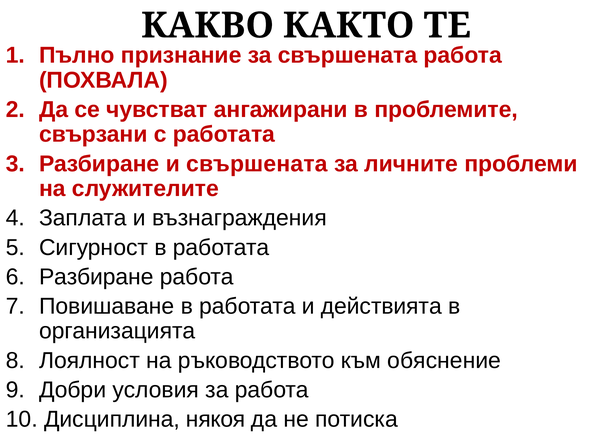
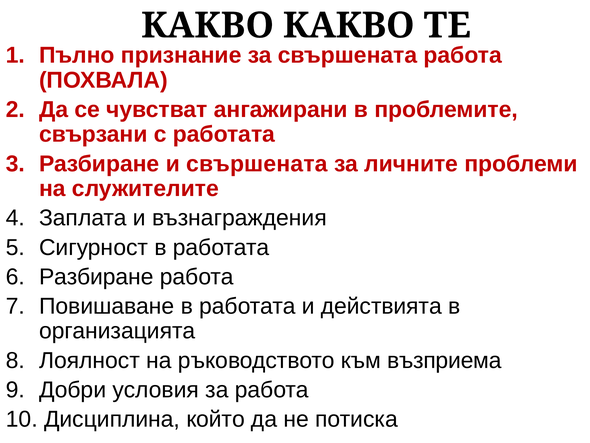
КАКВО КАКТО: КАКТО -> КАКВО (349, 26)
обяснение: обяснение -> възприема (444, 360)
някоя: някоя -> който (216, 419)
